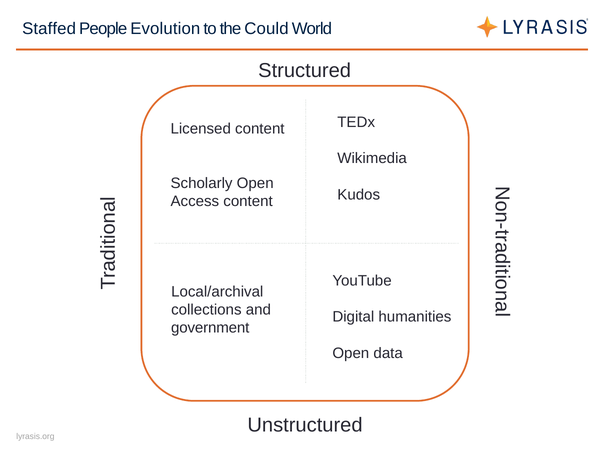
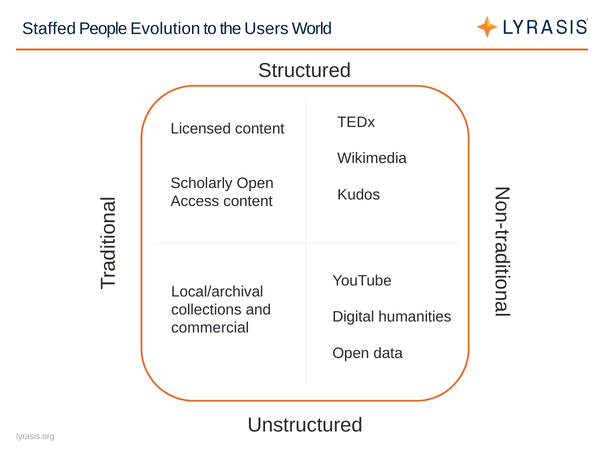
Could: Could -> Users (266, 29)
government: government -> commercial (210, 328)
